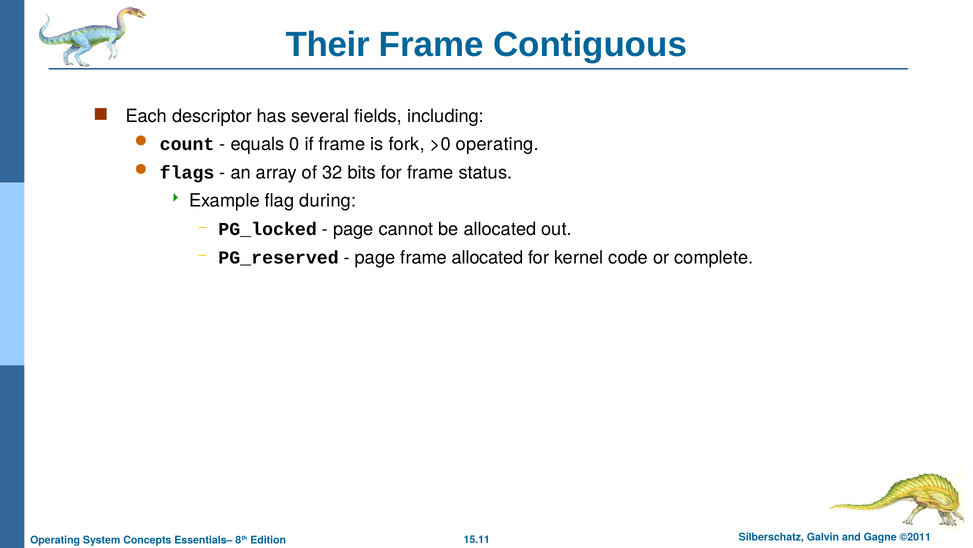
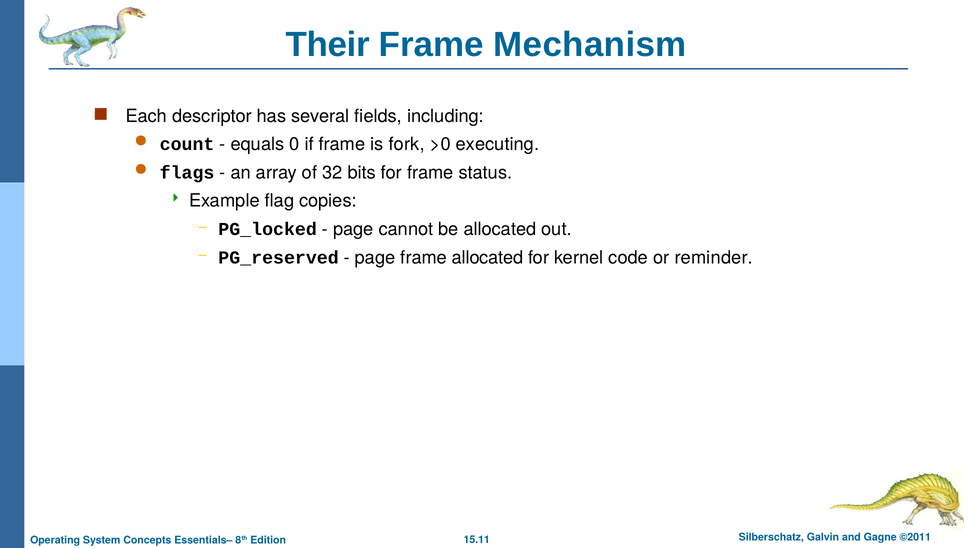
Contiguous: Contiguous -> Mechanism (590, 44)
>0 operating: operating -> executing (497, 144)
during: during -> copies (328, 201)
complete: complete -> reminder (714, 257)
